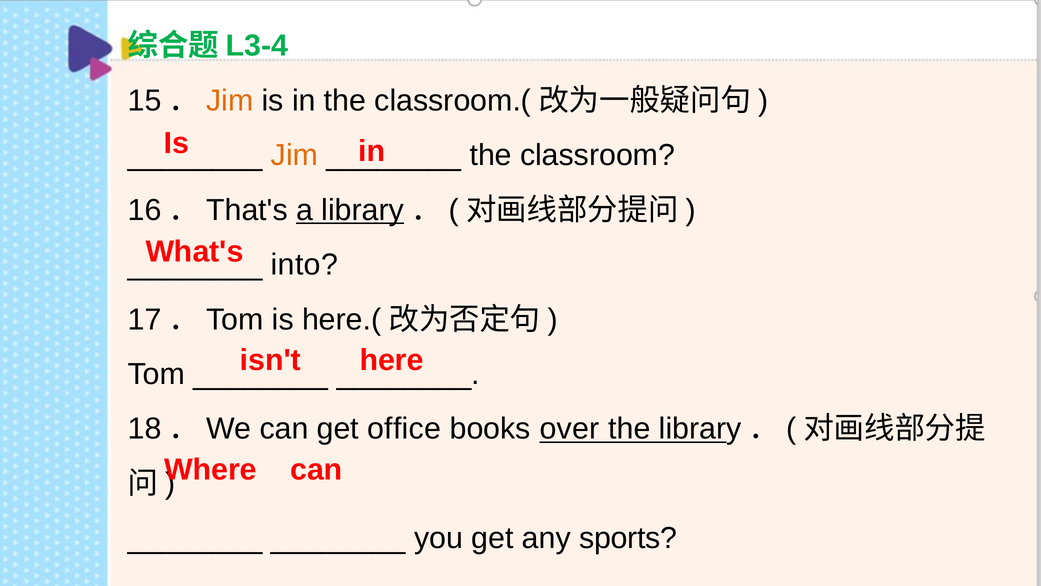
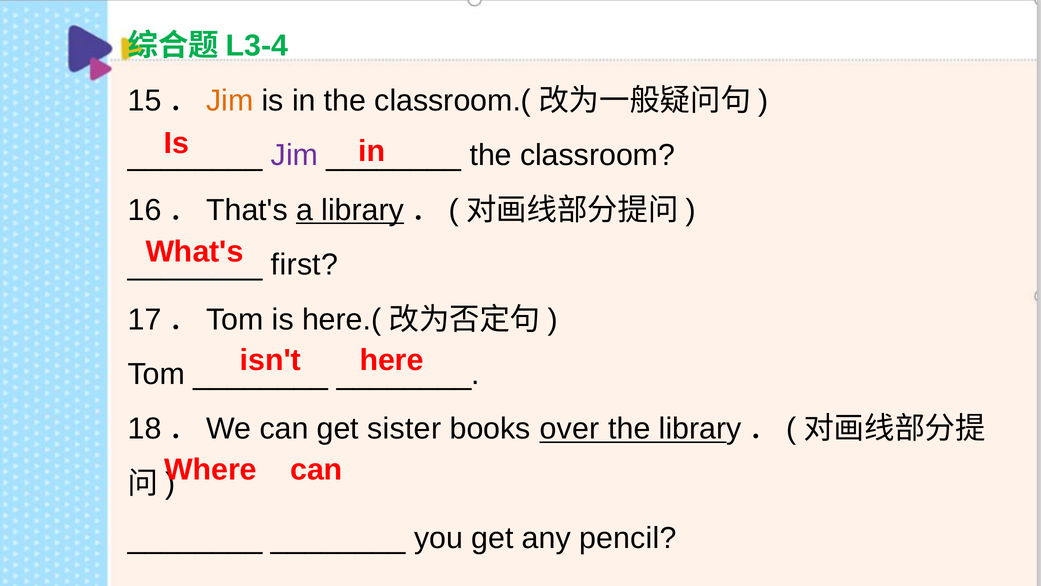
Jim colour: orange -> purple (294, 155)
into: into -> first (304, 265)
office: office -> sister (404, 429)
sports: sports -> pencil (628, 538)
